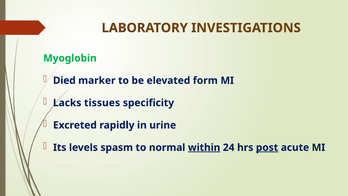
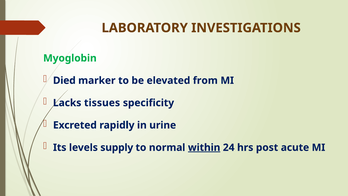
form: form -> from (205, 80)
spasm: spasm -> supply (117, 147)
post underline: present -> none (267, 147)
